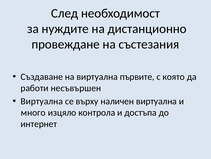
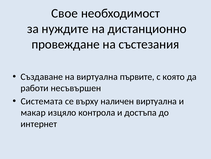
След: След -> Свое (65, 13)
Виртуална: Виртуална -> Системата (42, 101)
много: много -> макар (33, 112)
